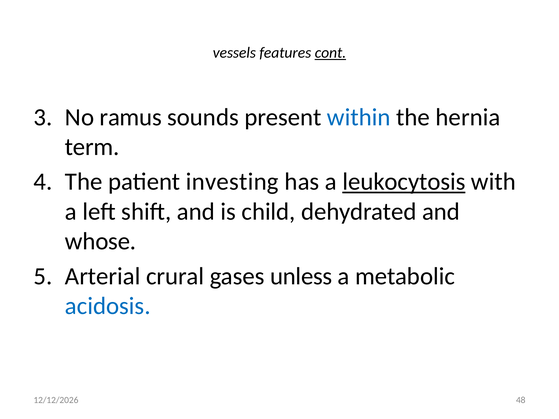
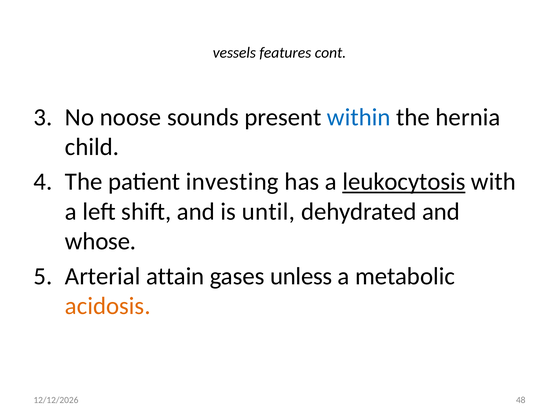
cont underline: present -> none (330, 53)
ramus: ramus -> noose (131, 117)
term: term -> child (92, 147)
child: child -> until (268, 212)
crural: crural -> attain (175, 276)
acidosis colour: blue -> orange (108, 306)
